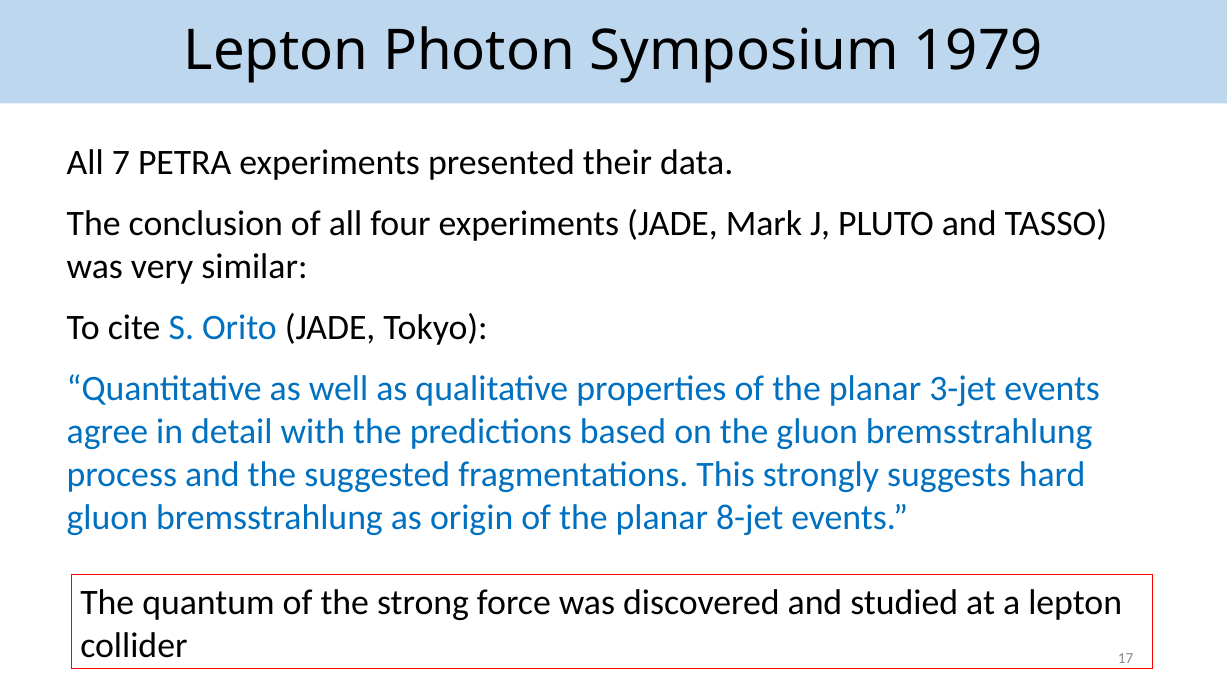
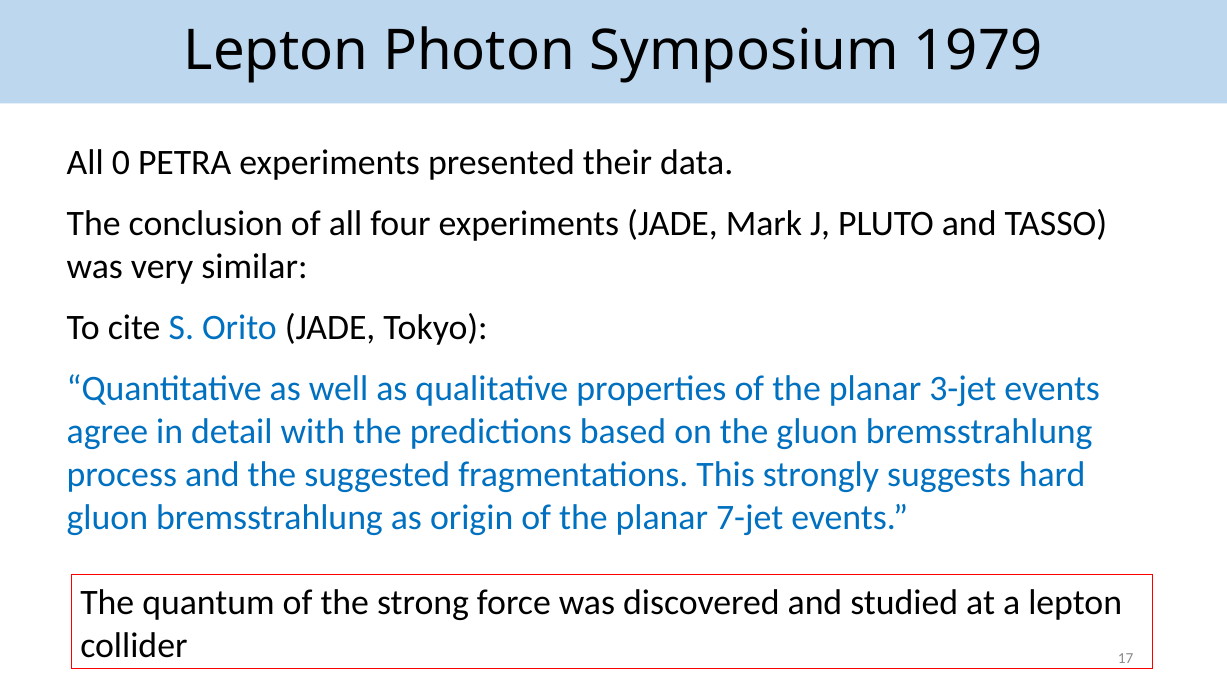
7: 7 -> 0 (121, 163)
8-jet: 8-jet -> 7-jet (750, 517)
